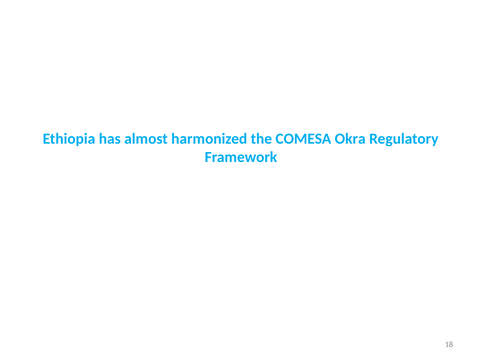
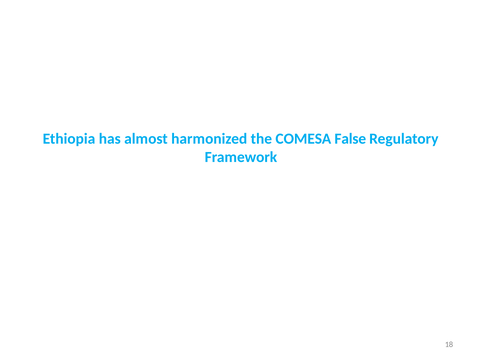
Okra: Okra -> False (350, 139)
